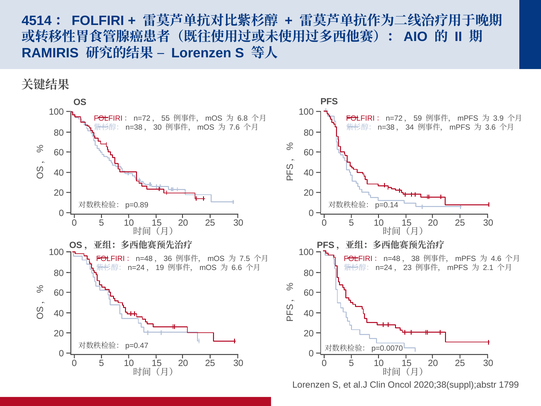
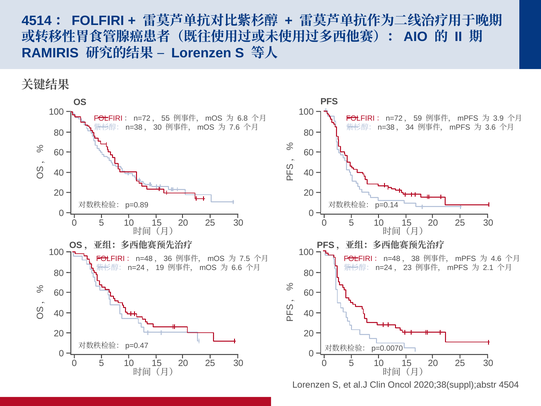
1799: 1799 -> 4504 (509, 385)
